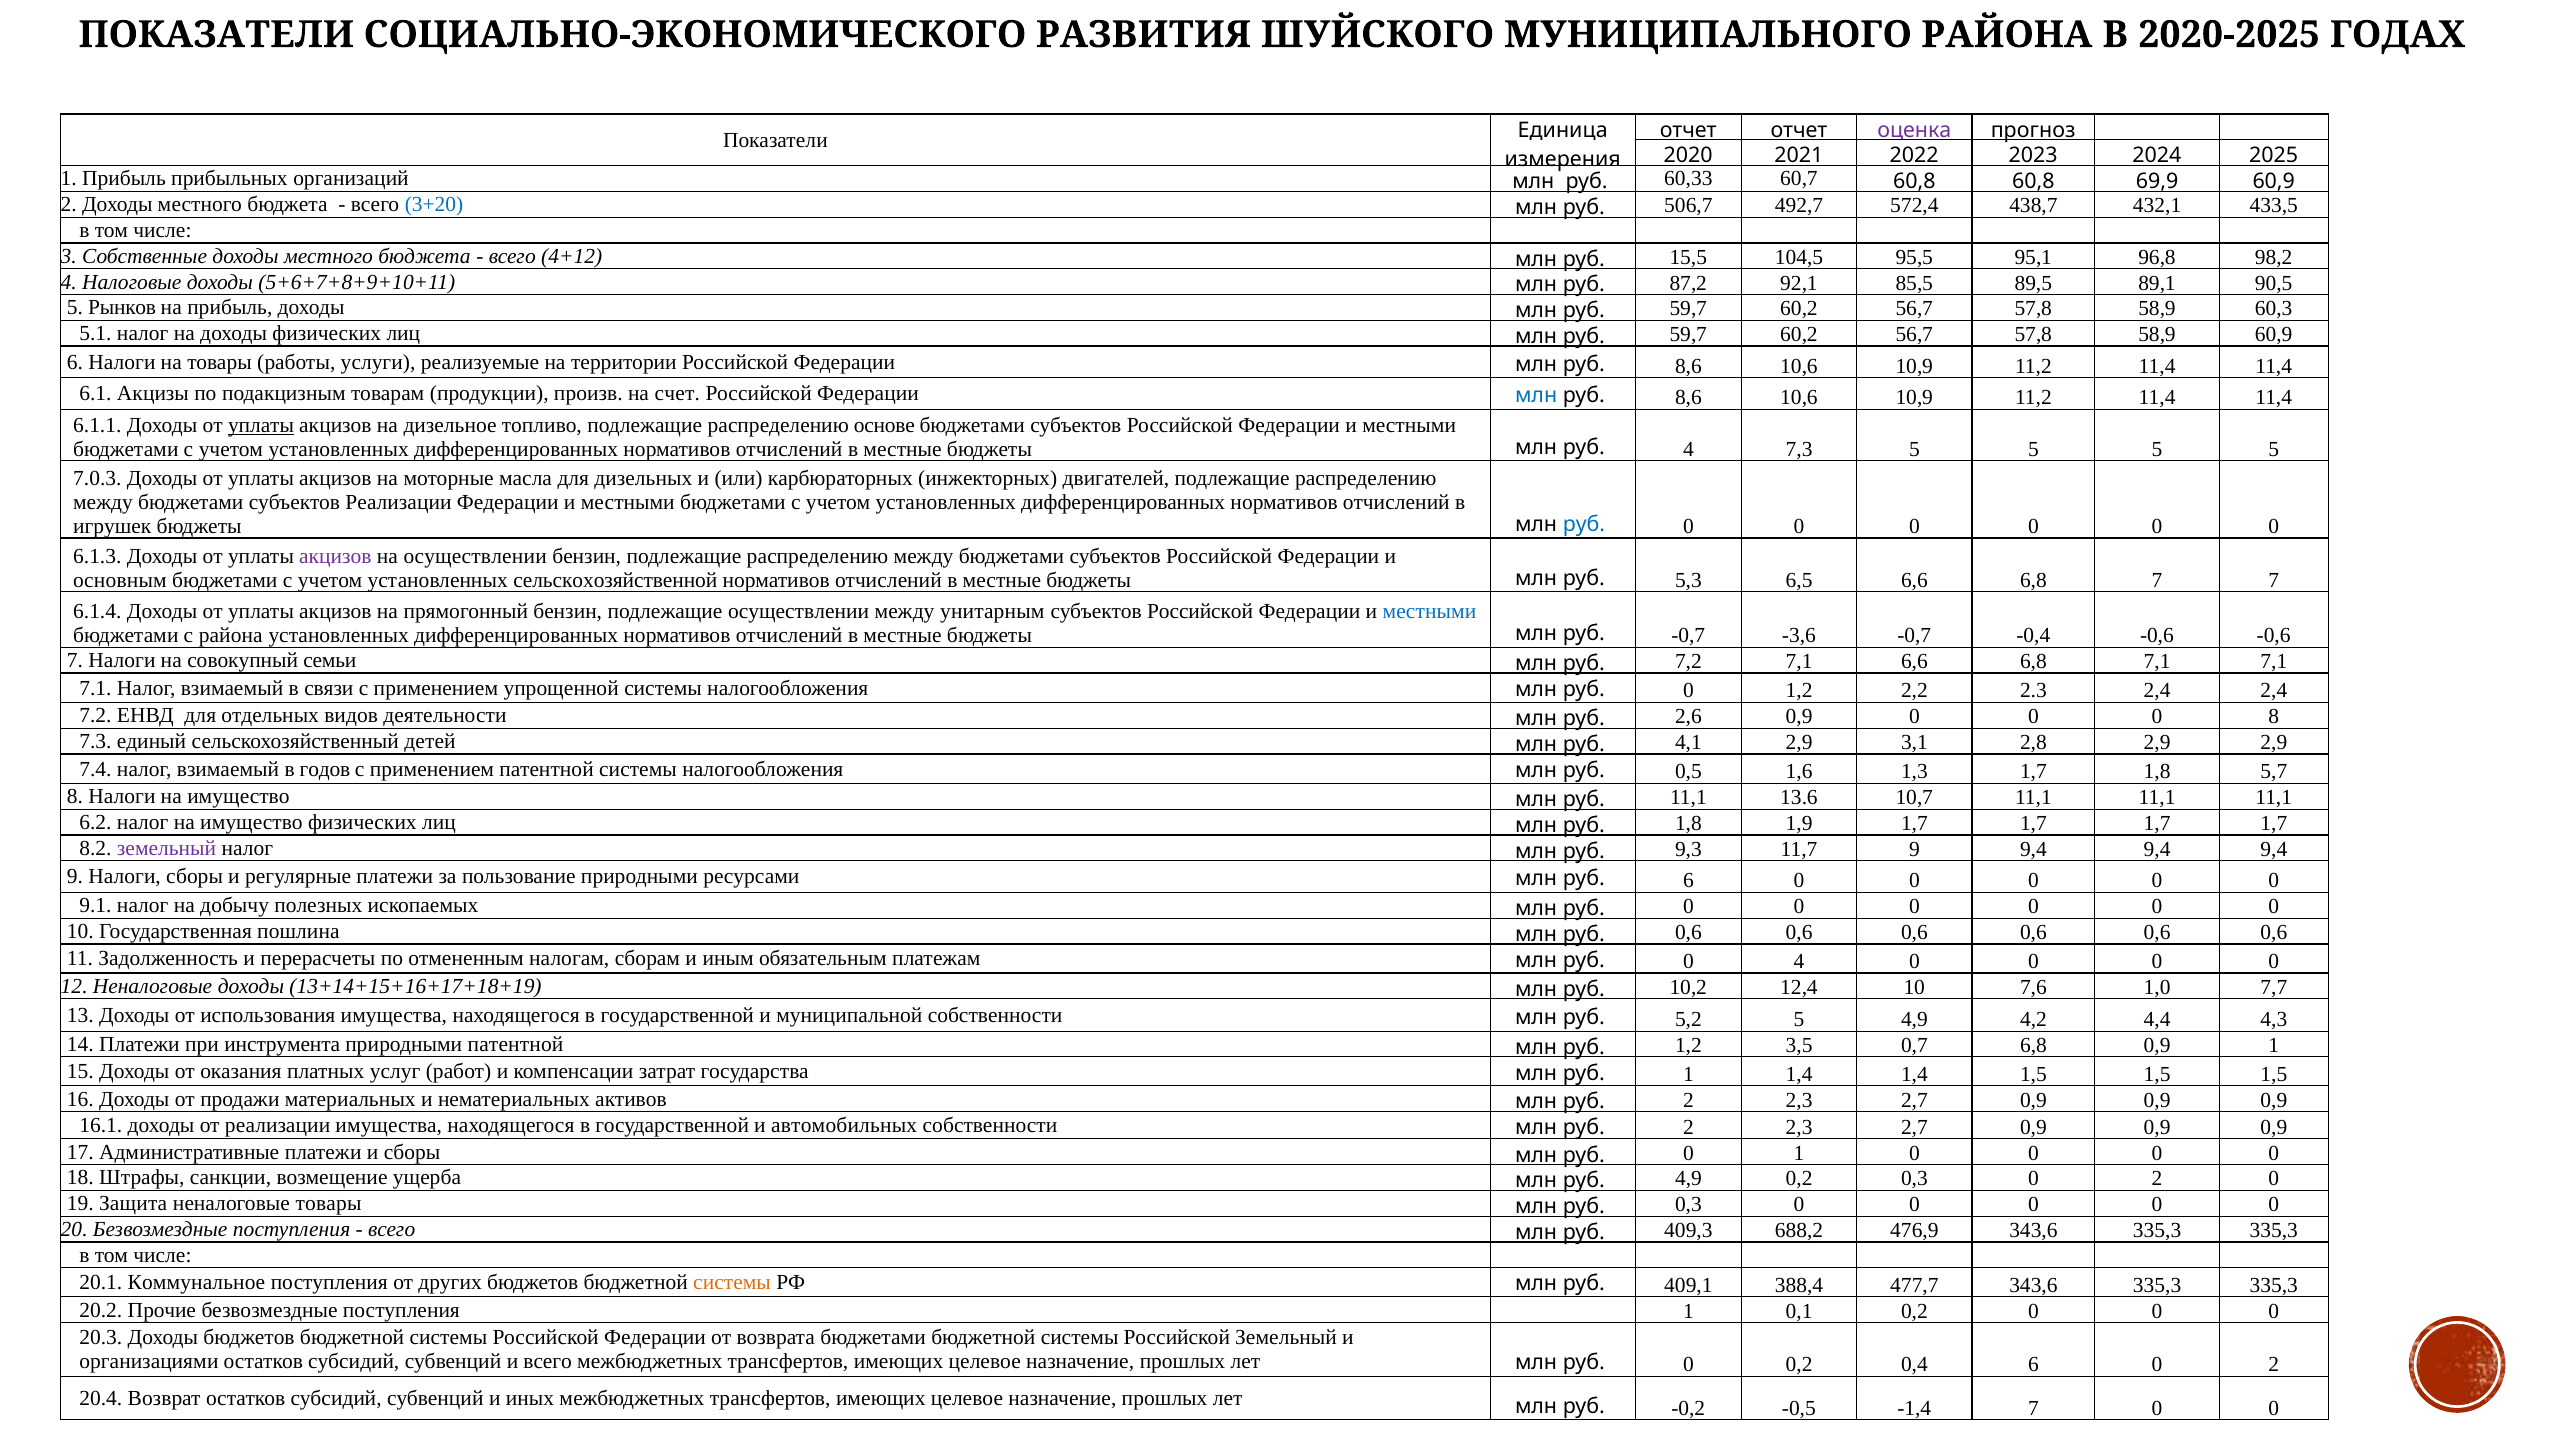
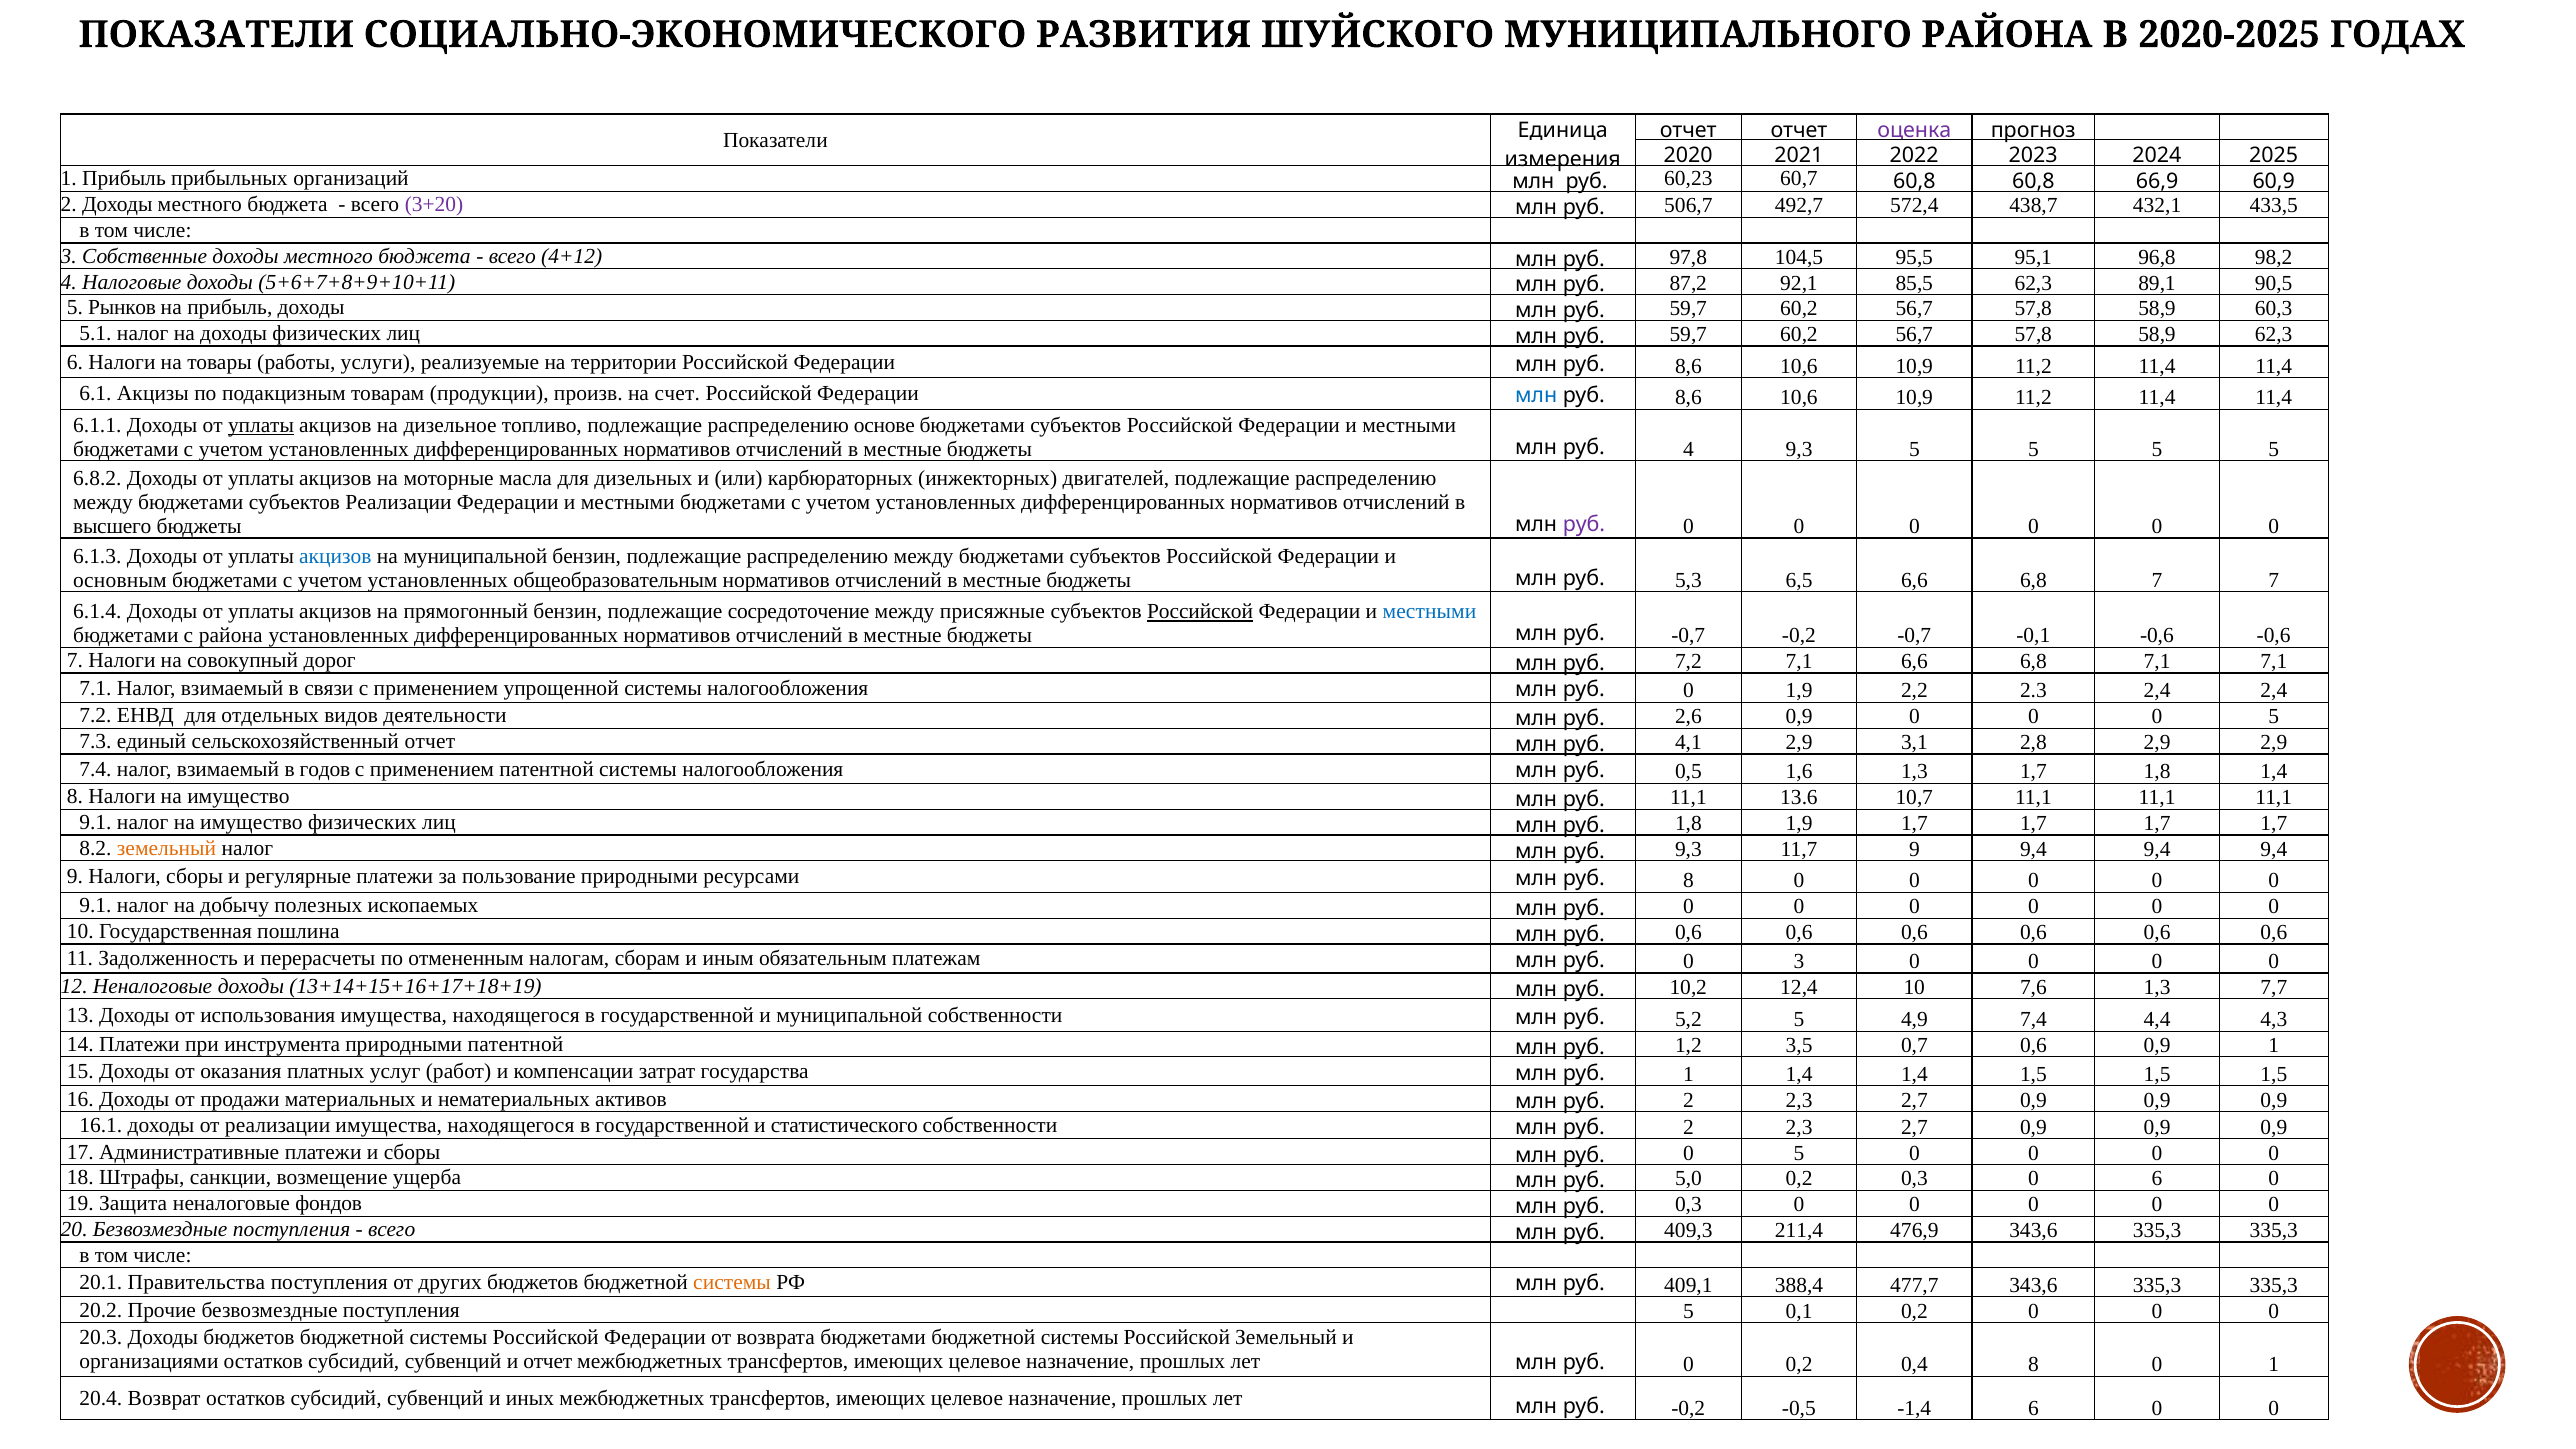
60,33: 60,33 -> 60,23 (1688, 179)
69,9: 69,9 -> 66,9 (2157, 182)
3+20 colour: blue -> purple (434, 205)
15,5: 15,5 -> 97,8 (1688, 257)
85,5 89,5: 89,5 -> 62,3 (2033, 283)
58,9 60,9: 60,9 -> 62,3 (2274, 335)
4 7,3: 7,3 -> 9,3 (1799, 449)
7.0.3: 7.0.3 -> 6.8.2 (97, 479)
игрушек: игрушек -> высшего (112, 526)
руб colour: blue -> purple (1584, 525)
акцизов colour: purple -> blue (335, 556)
на осуществлении: осуществлении -> муниципальной (475, 556)
сельскохозяйственной: сельскохозяйственной -> общеобразовательным (615, 580)
подлежащие осуществлении: осуществлении -> сосредоточение (799, 612)
унитарным: унитарным -> присяжные (992, 612)
Российской underline: none -> present (1200, 612)
-0,7 -3,6: -3,6 -> -0,2 (1799, 636)
-0,4: -0,4 -> -0,1 (2033, 636)
семьи: семьи -> дорог (330, 660)
0 1,2: 1,2 -> 1,9 (1799, 691)
0 0 8: 8 -> 5 (2274, 717)
сельскохозяйственный детей: детей -> отчет (430, 741)
1,8 5,7: 5,7 -> 1,4 (2274, 772)
6.2: 6.2 -> 9.1 (95, 822)
земельный colour: purple -> orange (167, 848)
руб 6: 6 -> 8 (1688, 881)
0 4: 4 -> 3 (1799, 961)
7,6 1,0: 1,0 -> 1,3 (2157, 987)
4,2: 4,2 -> 7,4 (2033, 1020)
0,7 6,8: 6,8 -> 0,6 (2033, 1045)
автомобильных: автомобильных -> статистического (844, 1126)
руб 0 1: 1 -> 5 (1799, 1153)
руб 4,9: 4,9 -> 5,0 (1688, 1179)
0,3 0 2: 2 -> 6 (2157, 1179)
неналоговые товары: товары -> фондов (329, 1204)
688,2: 688,2 -> 211,4 (1799, 1230)
Коммунальное: Коммунальное -> Правительства (196, 1283)
поступления 1: 1 -> 5 (1688, 1311)
и всего: всего -> отчет (548, 1362)
0,4 6: 6 -> 8 (2033, 1365)
2: 2 -> 1 (2274, 1365)
-1,4 7: 7 -> 6 (2033, 1408)
